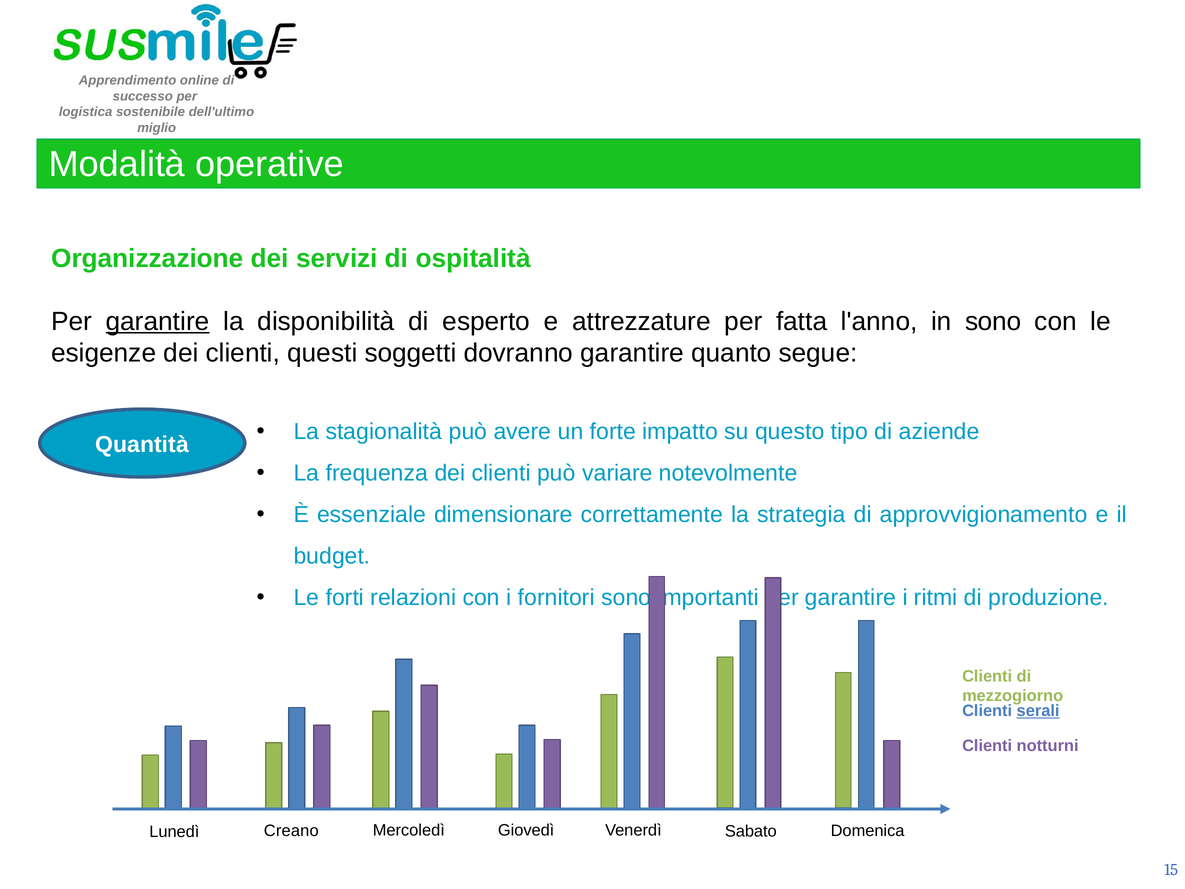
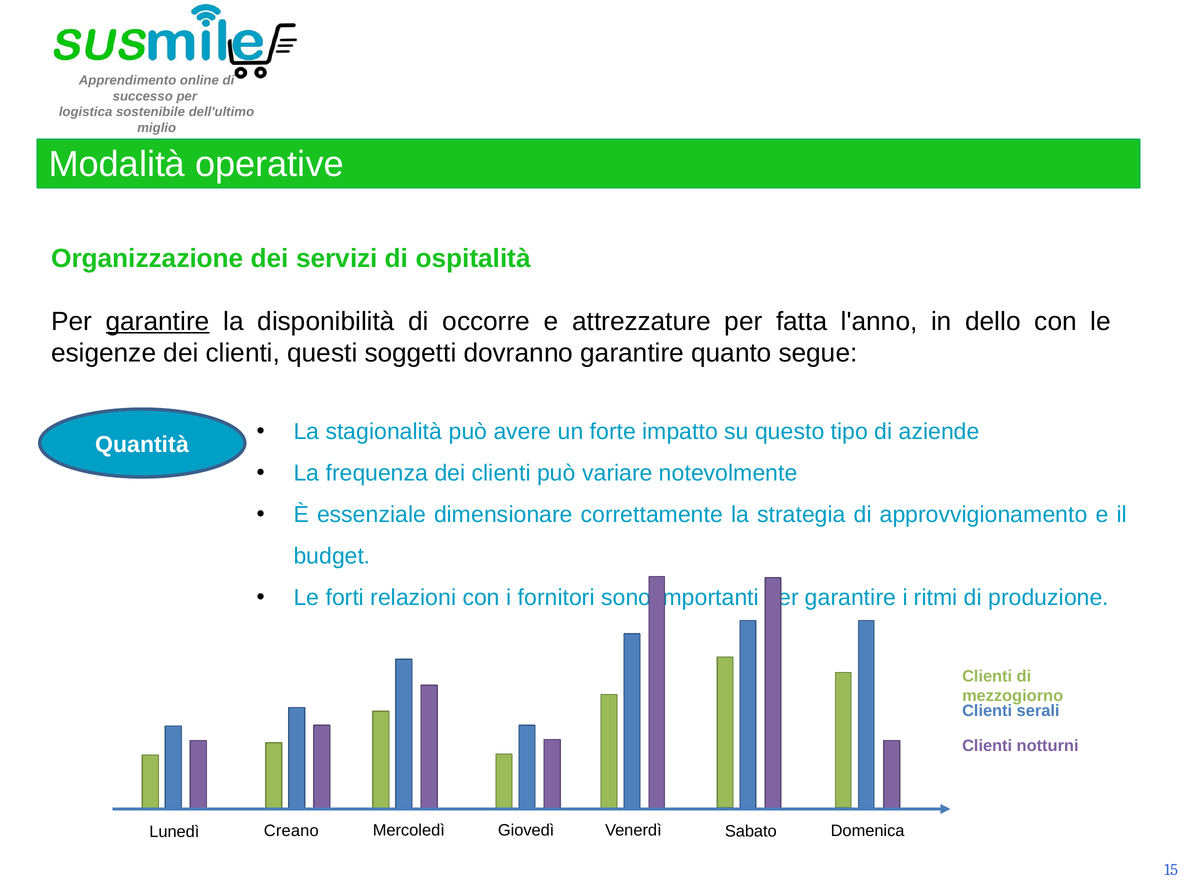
esperto: esperto -> occorre (486, 321)
in sono: sono -> dello (993, 321)
serali underline: present -> none (1038, 711)
